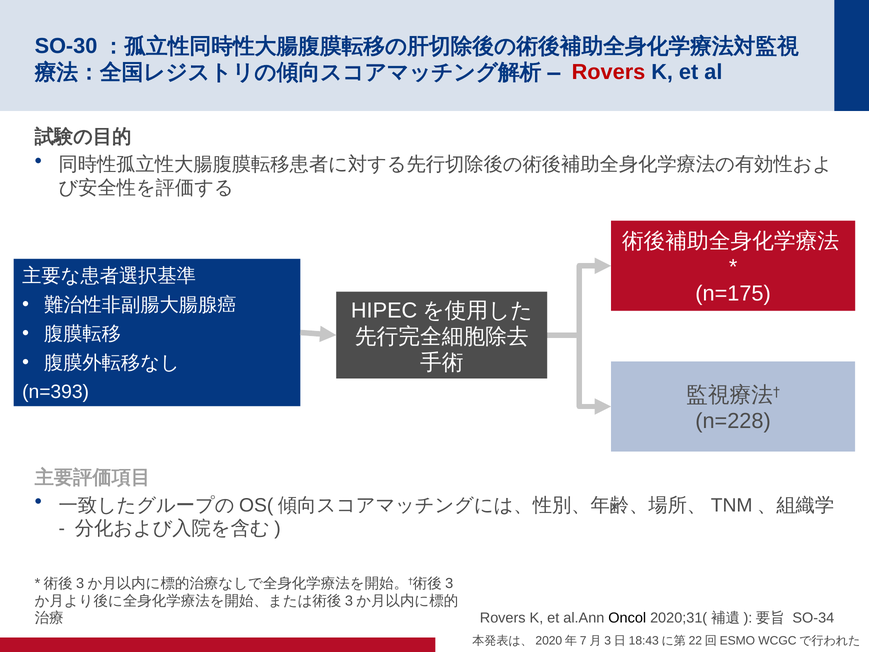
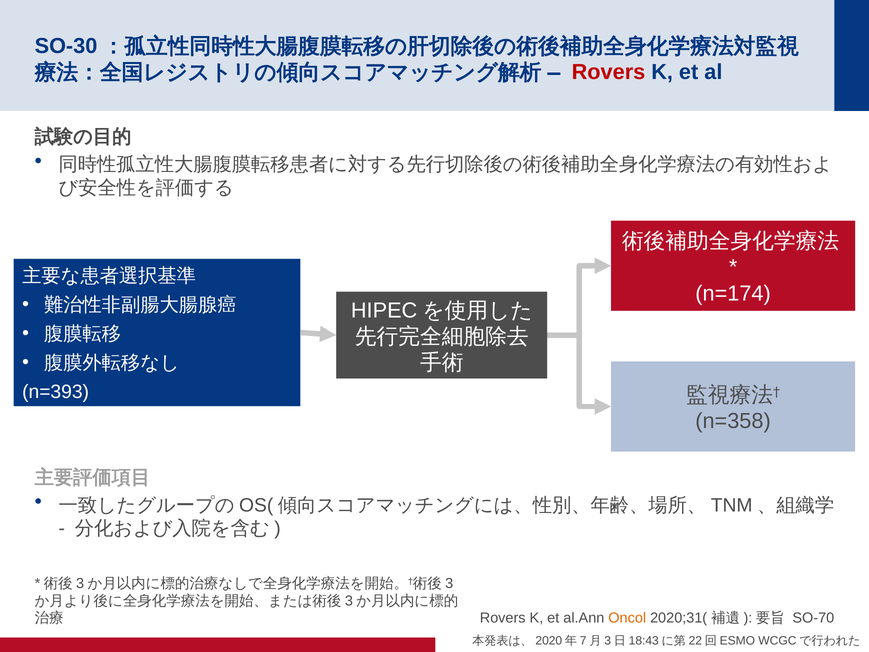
n=175: n=175 -> n=174 (733, 293)
n=228: n=228 -> n=358 (733, 421)
Oncol colour: black -> orange (627, 618)
SO-34: SO-34 -> SO-70 (813, 618)
